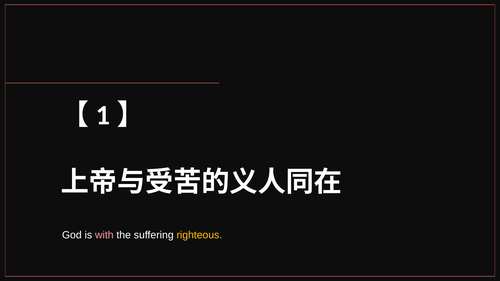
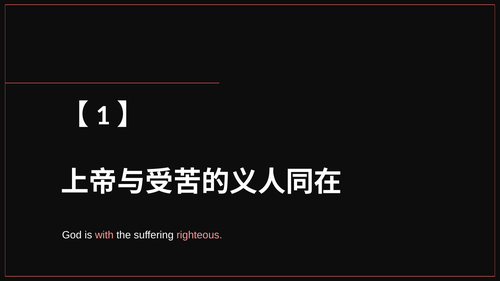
righteous colour: yellow -> pink (199, 235)
